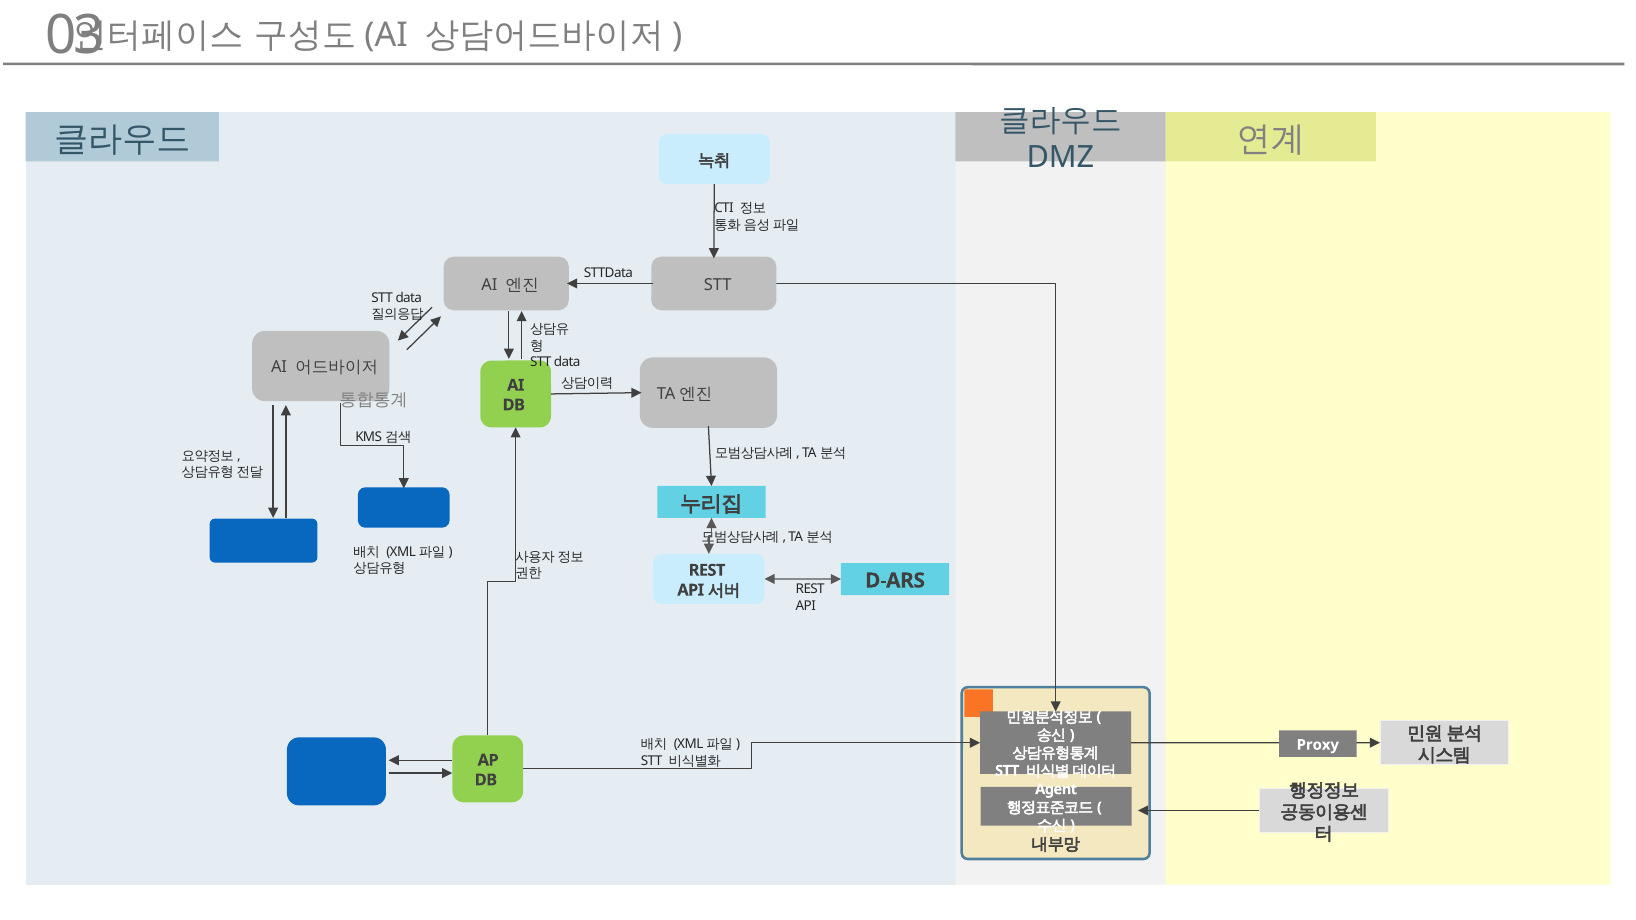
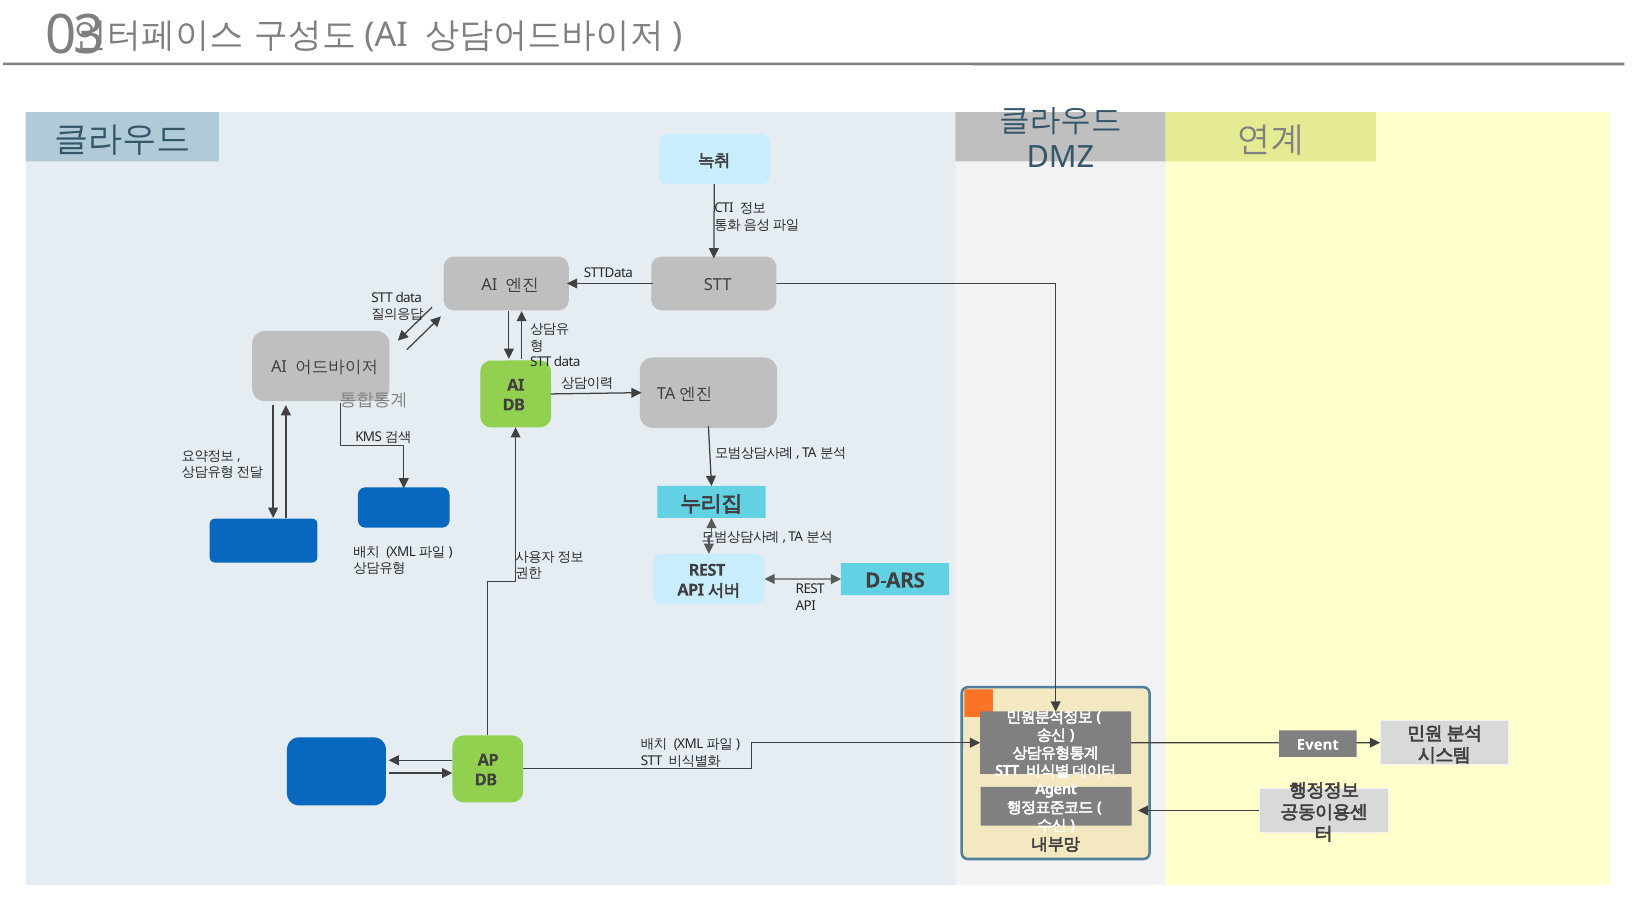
Proxy: Proxy -> Event (1318, 745)
